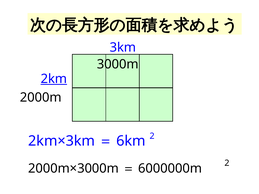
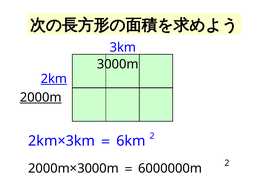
2000m underline: none -> present (41, 98)
